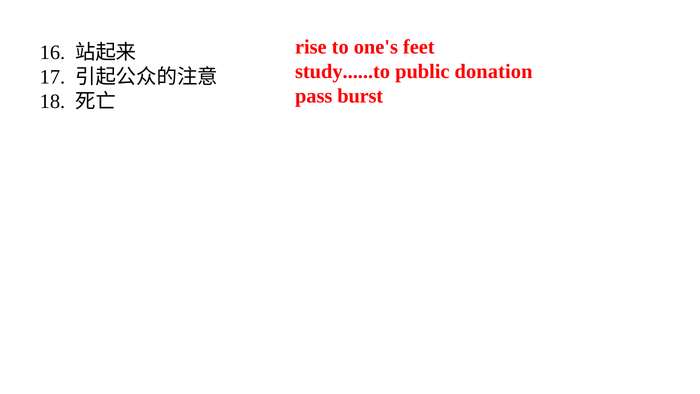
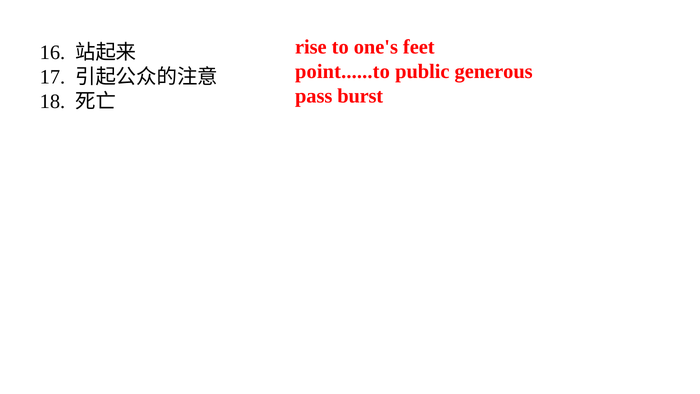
study......to: study......to -> point......to (342, 71)
donation: donation -> generous (494, 71)
